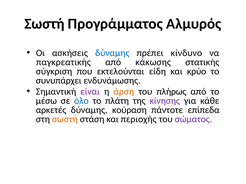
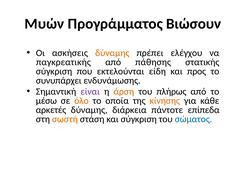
Σωστή: Σωστή -> Μυών (44, 24)
Αλμυρός: Αλμυρός -> Βιώσουν (194, 24)
δύναμης colour: blue -> orange (112, 53)
κίνδυνο: κίνδυνο -> ελέγχου (186, 53)
κάκωσης: κάκωσης -> πάθησης (153, 62)
κρύο: κρύο -> προς (197, 72)
όλο colour: blue -> orange (81, 101)
πλάτη: πλάτη -> οποία (117, 101)
κίνησης colour: purple -> orange (165, 101)
κούραση: κούραση -> διάρκεια (129, 110)
και περιοχής: περιοχής -> σύγκριση (139, 119)
σώματος colour: purple -> blue (193, 119)
